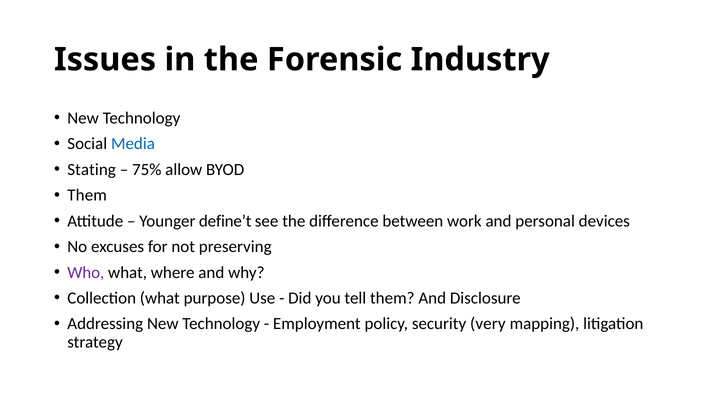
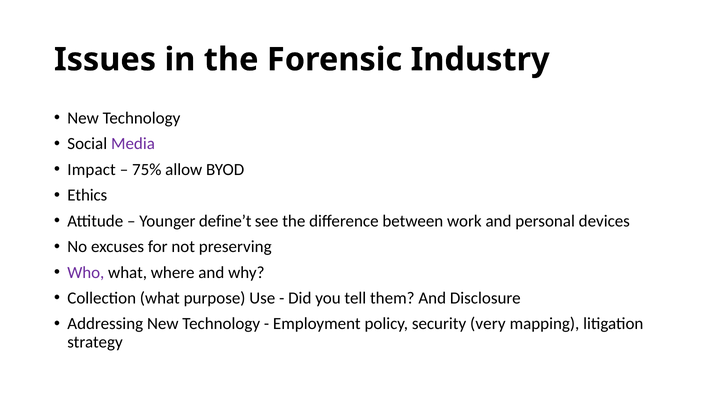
Media colour: blue -> purple (133, 144)
Stating: Stating -> Impact (92, 169)
Them: Them -> Ethics (87, 195)
